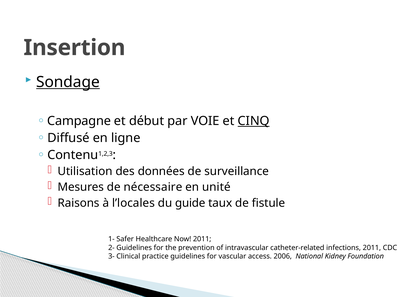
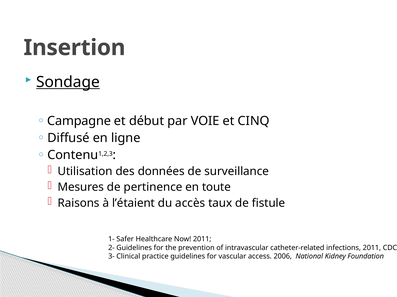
CINQ underline: present -> none (254, 121)
nécessaire: nécessaire -> pertinence (153, 188)
unité: unité -> toute (216, 188)
l’locales: l’locales -> l’étaient (133, 203)
guide: guide -> accès (190, 203)
